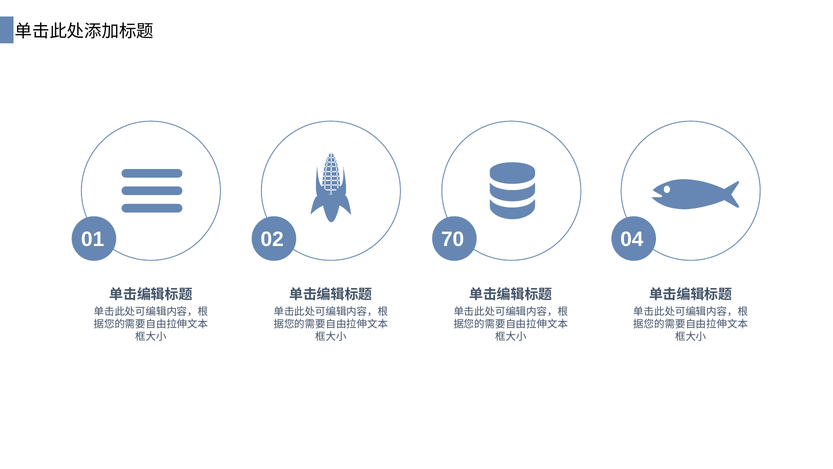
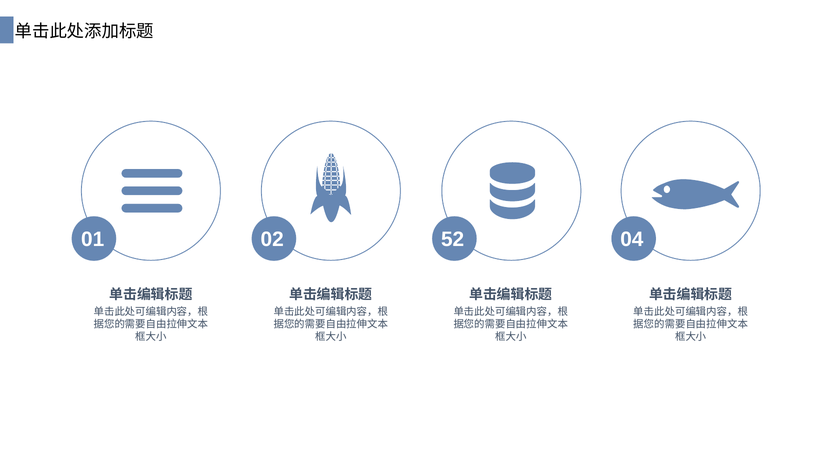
70: 70 -> 52 (453, 239)
